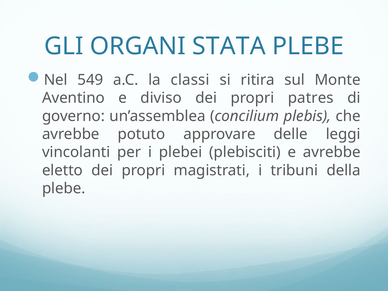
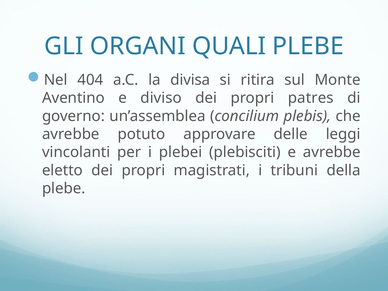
STATA: STATA -> QUALI (229, 46)
549: 549 -> 404 (90, 80)
classi: classi -> divisa (190, 80)
